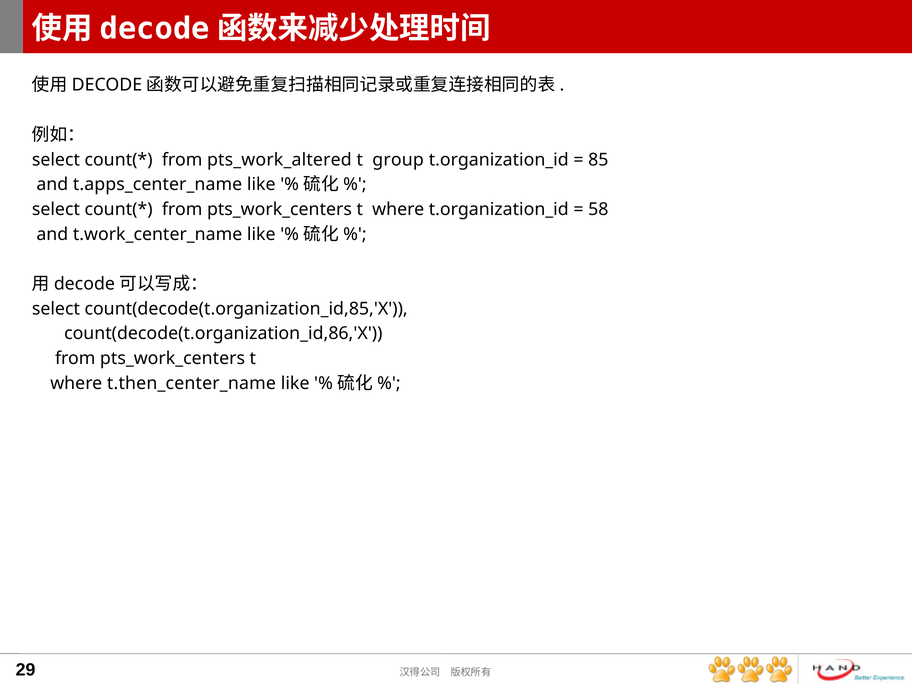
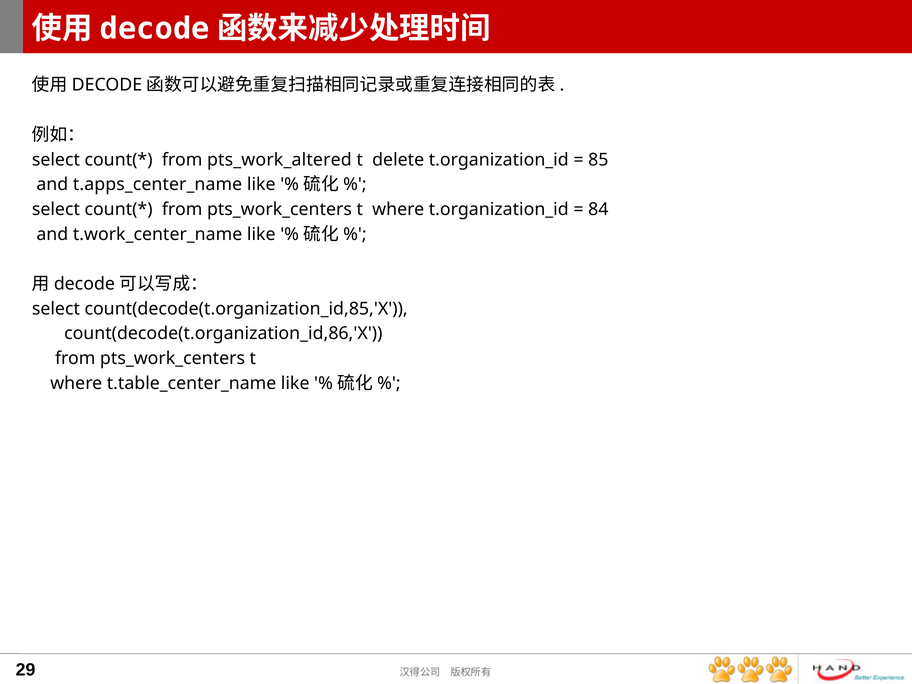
group: group -> delete (398, 160)
58: 58 -> 84 (598, 209)
t.then_center_name: t.then_center_name -> t.table_center_name (192, 383)
